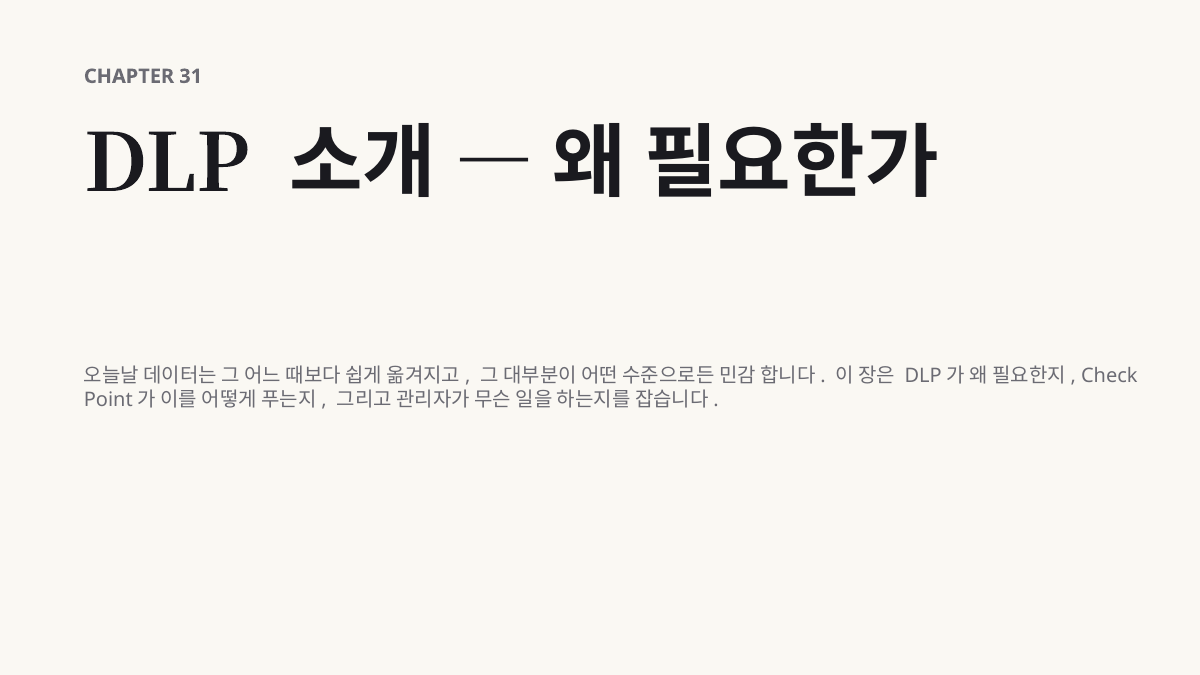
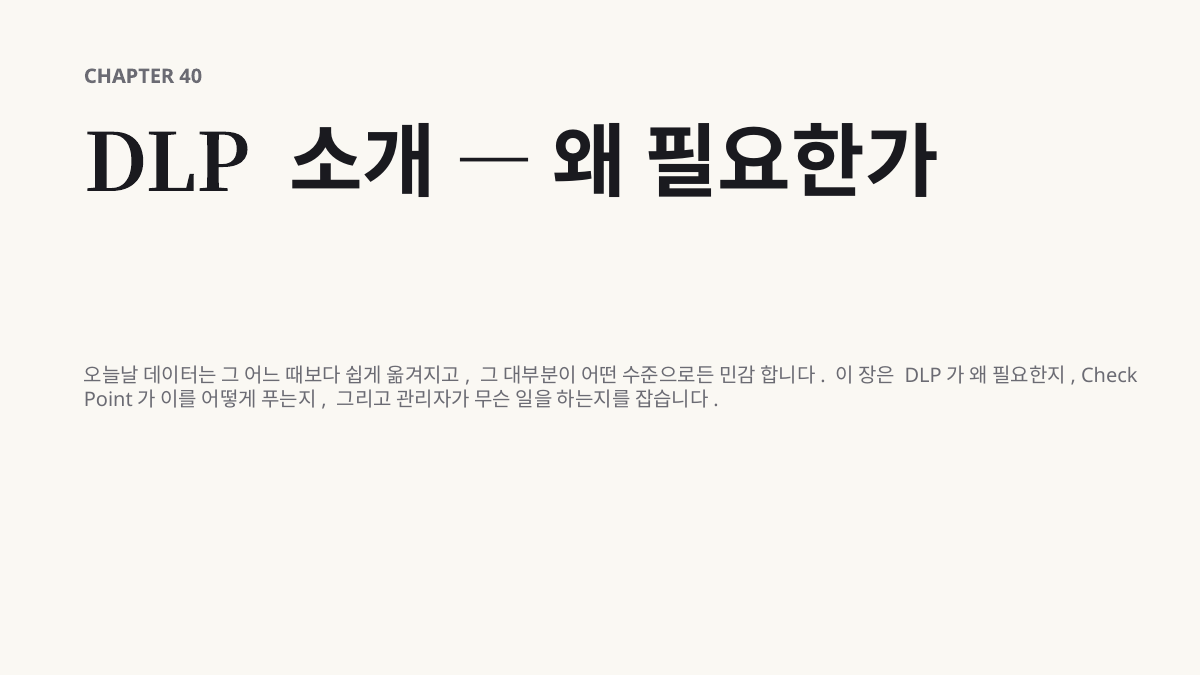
31: 31 -> 40 (191, 76)
